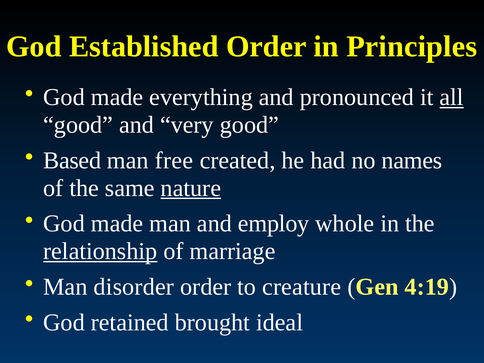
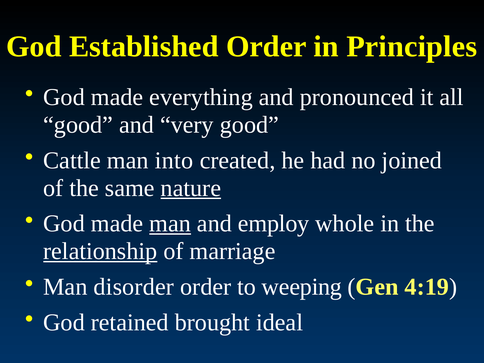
all underline: present -> none (452, 97)
Based: Based -> Cattle (72, 160)
free: free -> into (174, 160)
names: names -> joined (412, 160)
man underline: none -> present (170, 224)
creature: creature -> weeping (302, 287)
